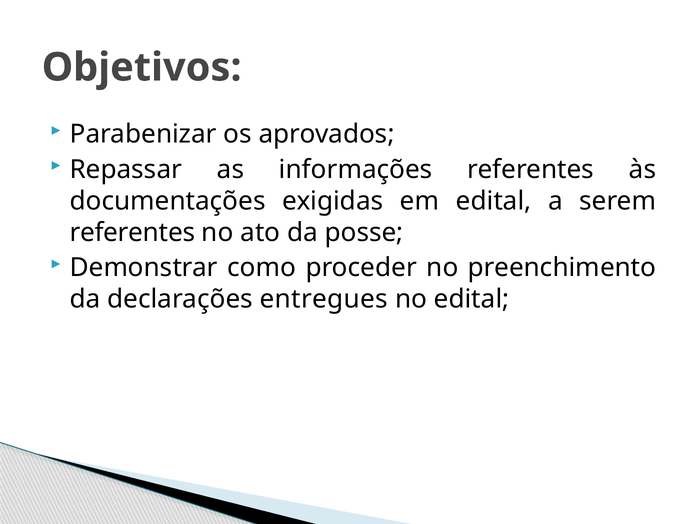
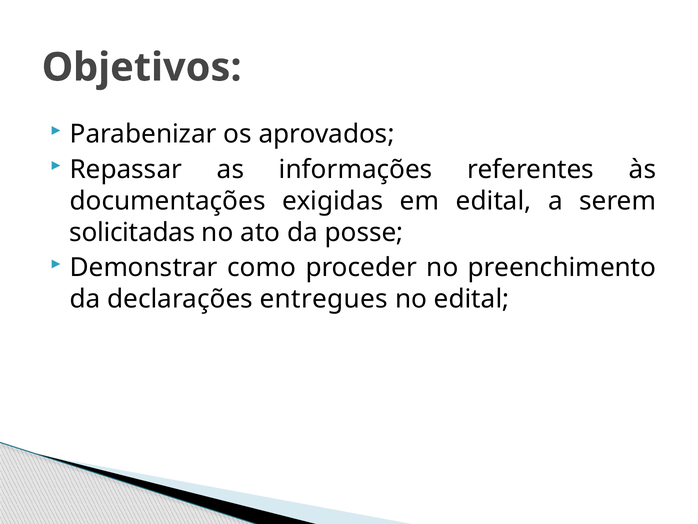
referentes: referentes -> solicitadas (132, 232)
